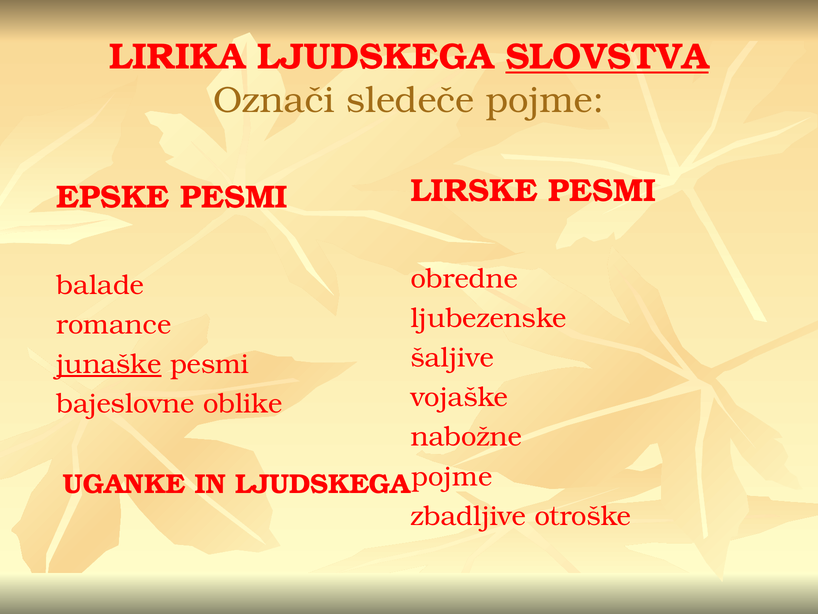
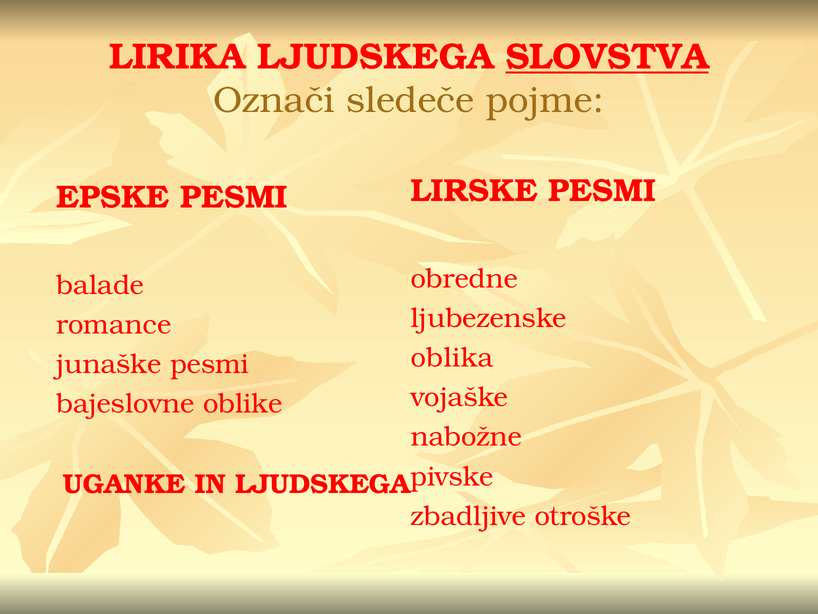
šaljive: šaljive -> oblika (452, 358)
junaške underline: present -> none (109, 364)
pojme: pojme -> pivske (452, 476)
